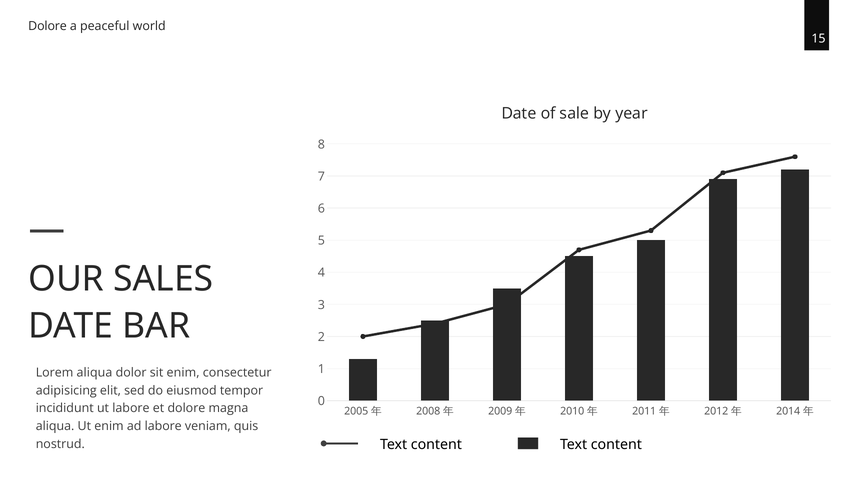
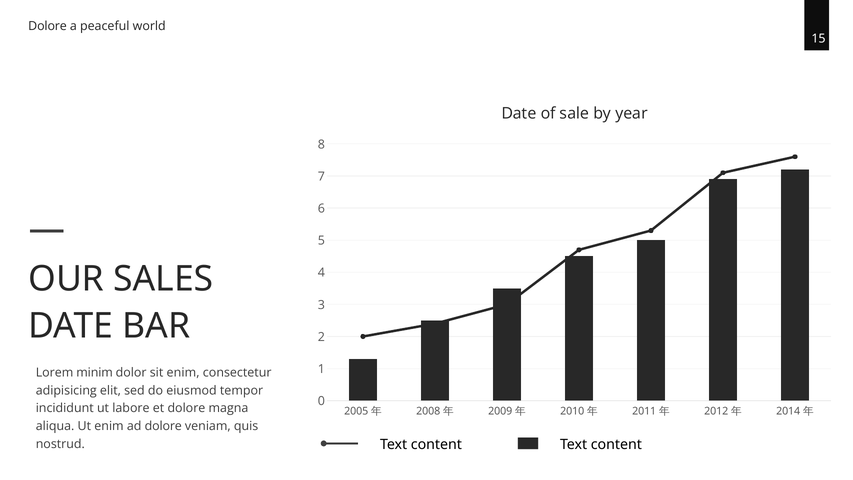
Lorem aliqua: aliqua -> minim (95, 372)
ad labore: labore -> dolore (163, 426)
